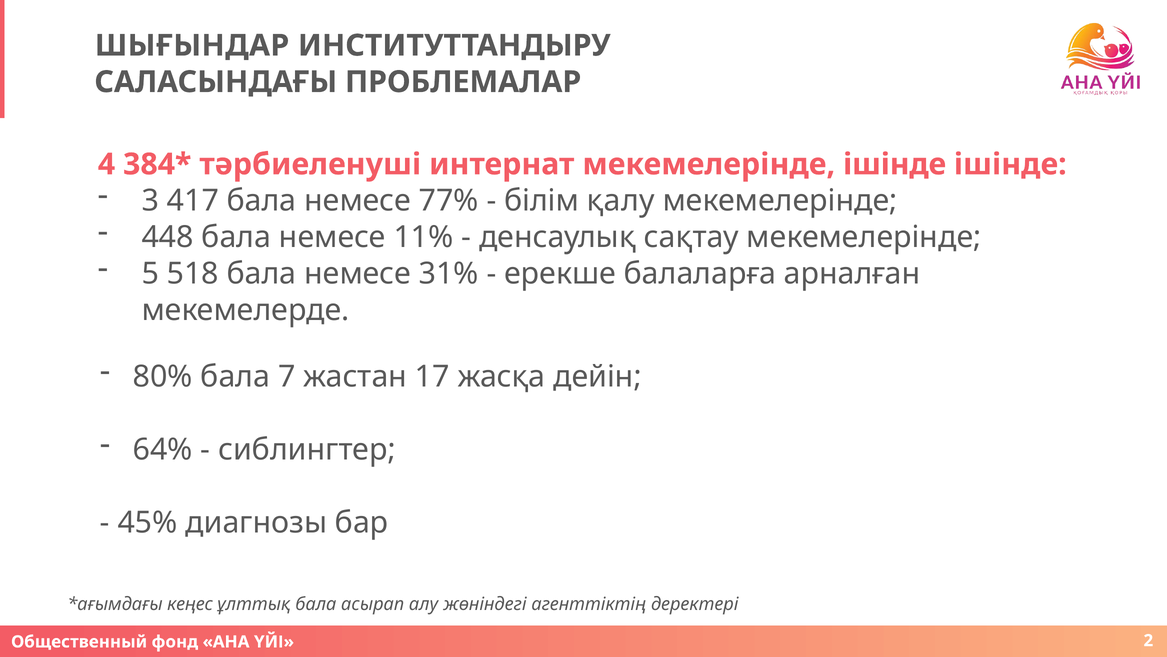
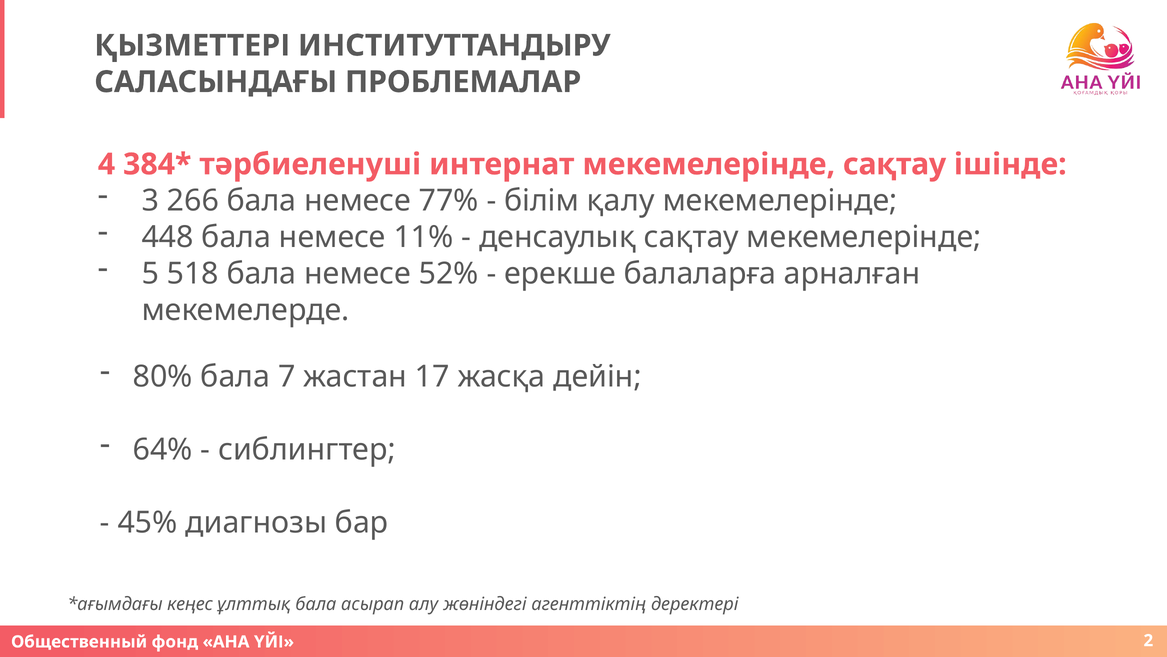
ШЫҒЫНДАР: ШЫҒЫНДАР -> ҚЫЗМЕТТЕРІ (192, 46)
мекемелерінде ішінде: ішінде -> сақтау (895, 164)
417: 417 -> 266 (193, 201)
31%: 31% -> 52% (449, 274)
